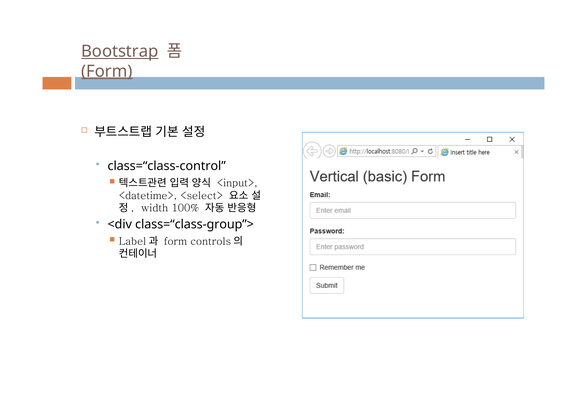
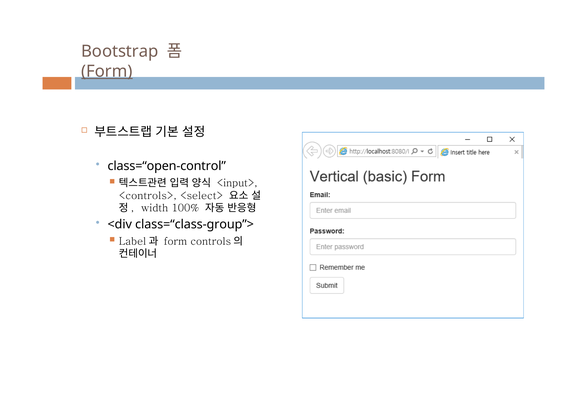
Bootstrap underline: present -> none (120, 51)
class=“class-control: class=“class-control -> class=“open-control (167, 166)
<datetime>: <datetime> -> <controls> (148, 196)
